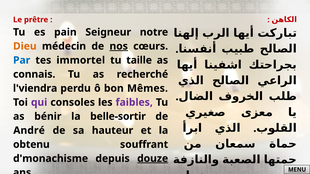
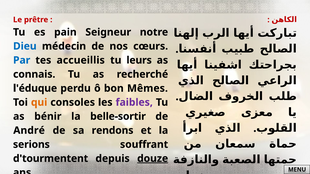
Dieu colour: orange -> blue (25, 46)
nos underline: present -> none (119, 46)
immortel: immortel -> accueillis (81, 60)
taille: taille -> leurs (139, 60)
l'viendra: l'viendra -> l'éduque (35, 88)
qui colour: purple -> orange (39, 103)
hauteur: hauteur -> rendons (113, 131)
obtenu: obtenu -> serions (31, 145)
d'monachisme: d'monachisme -> d'tourmentent (51, 159)
